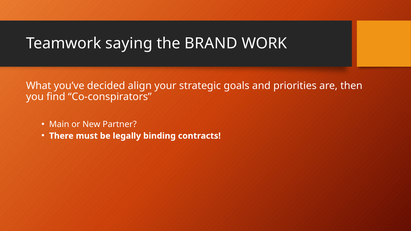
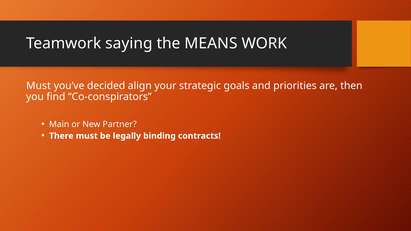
BRAND: BRAND -> MEANS (211, 44)
What: What -> Must (39, 86)
